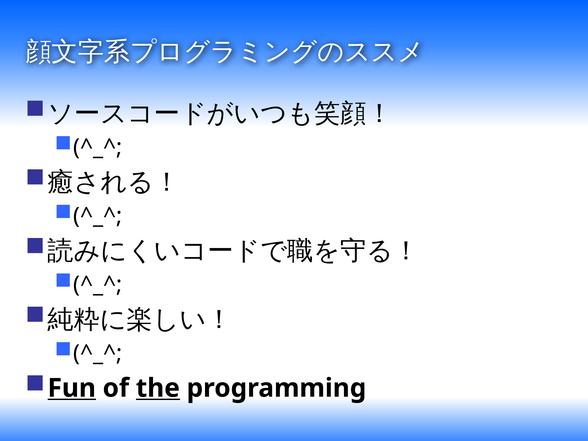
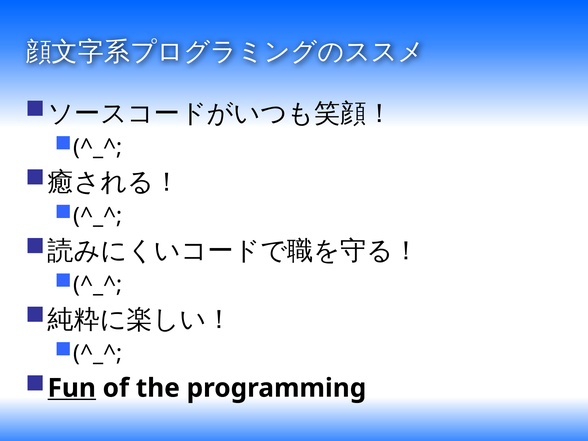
the underline: present -> none (158, 388)
